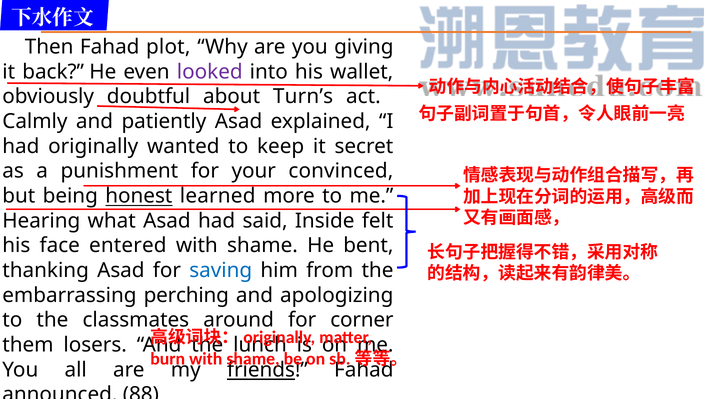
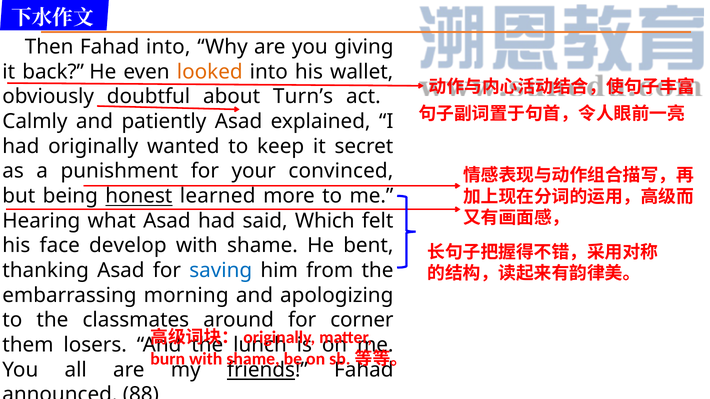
Fahad plot: plot -> into (168, 47)
looked colour: purple -> orange (210, 72)
Inside: Inside -> Which (325, 221)
entered: entered -> develop (128, 246)
perching: perching -> morning (186, 296)
